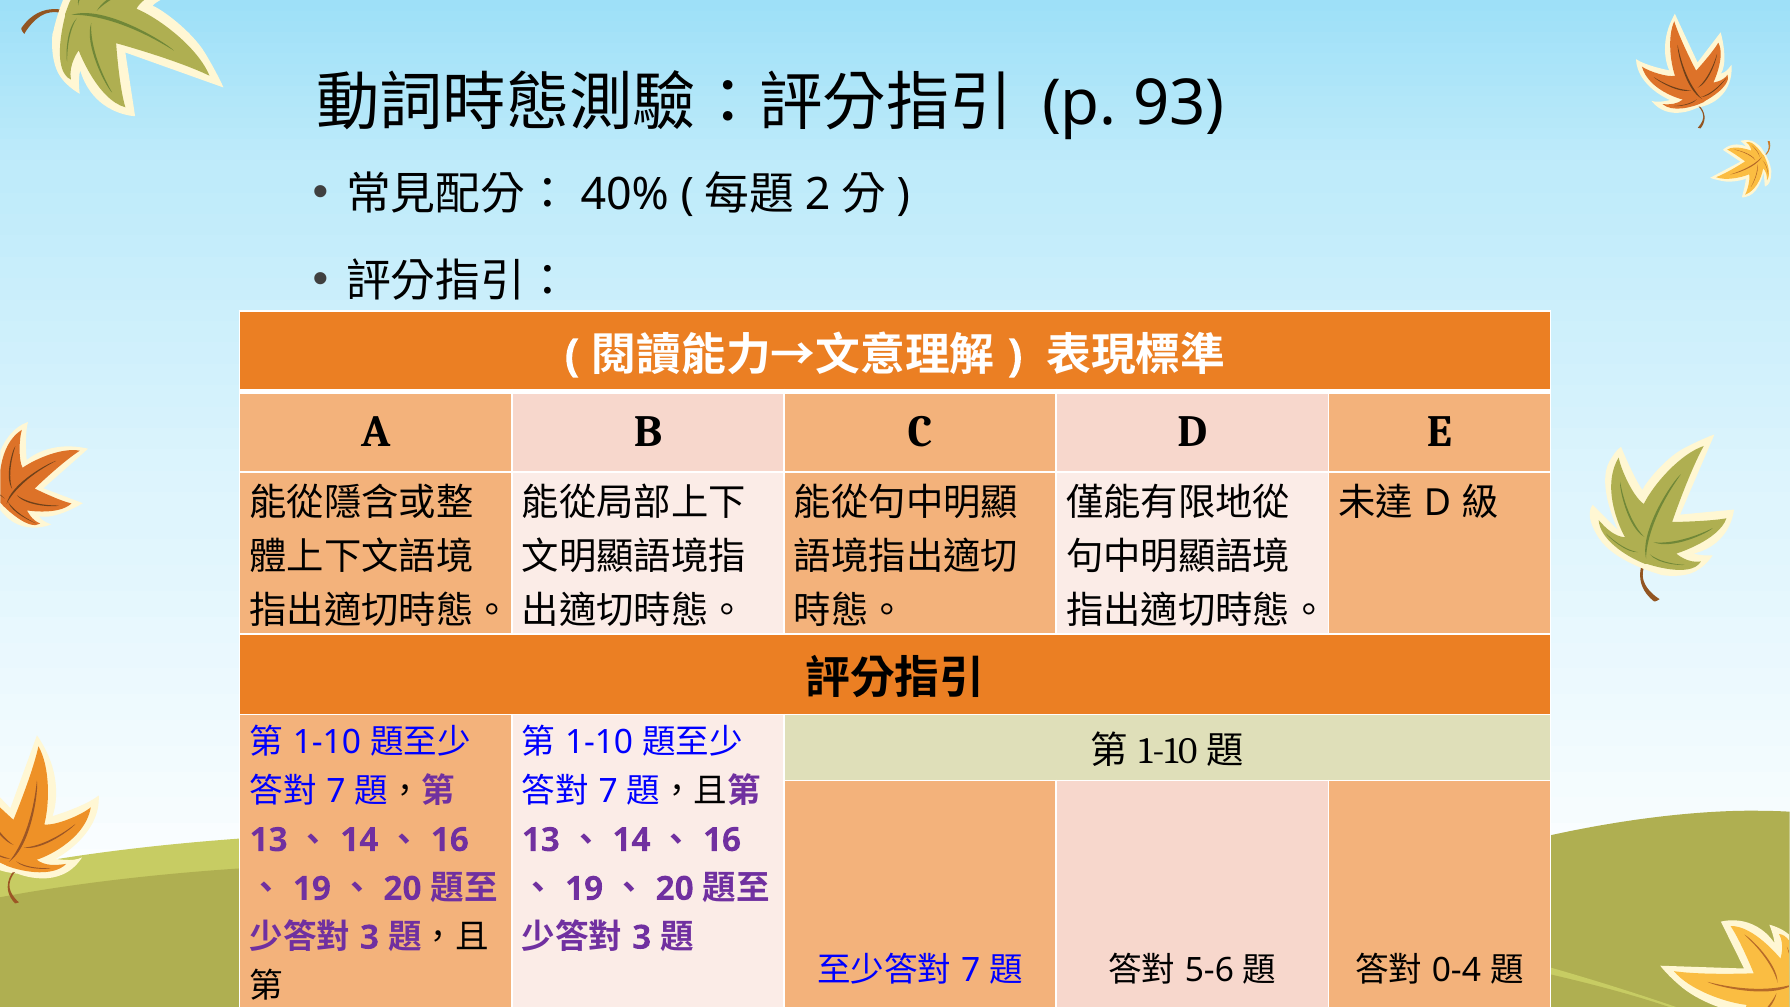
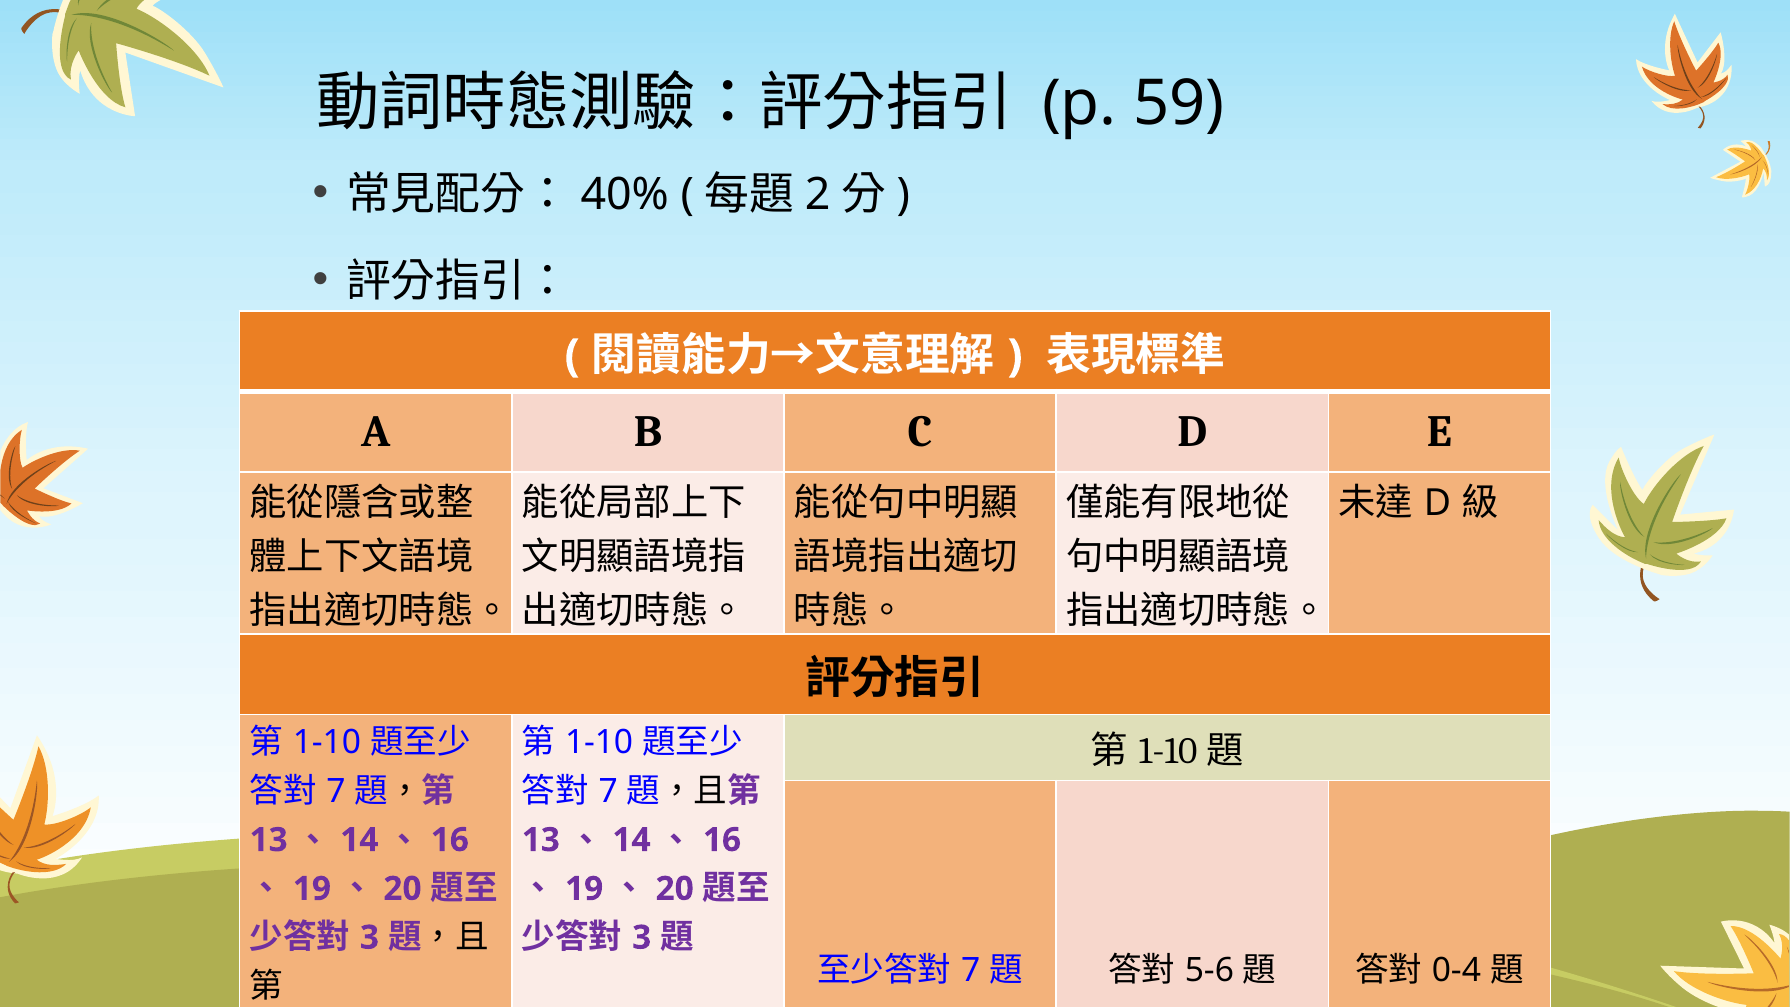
93: 93 -> 59 (1179, 104)
